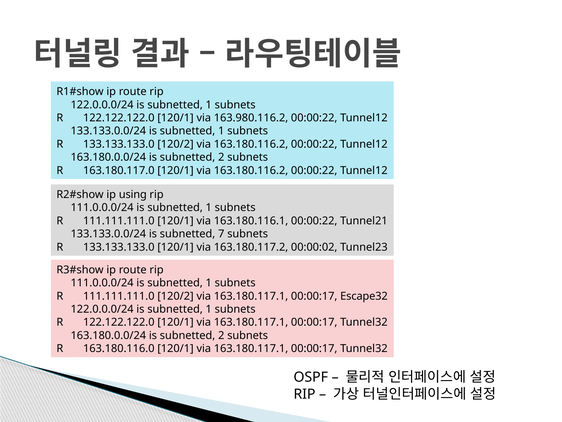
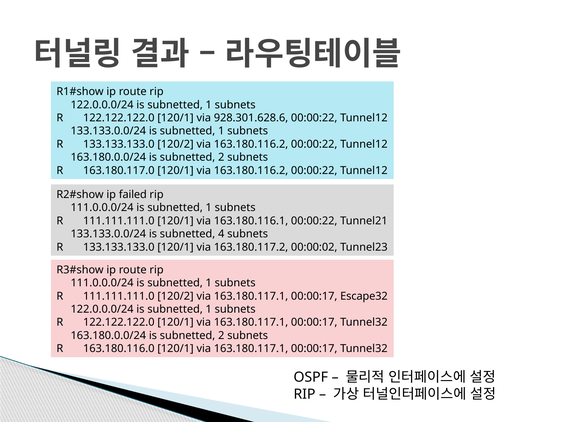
163.980.116.2: 163.980.116.2 -> 928.301.628.6 (251, 118)
using: using -> failed (133, 194)
7: 7 -> 4 (221, 234)
